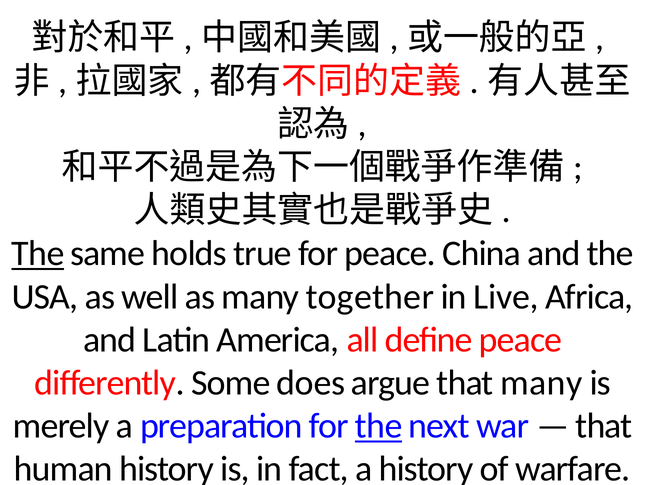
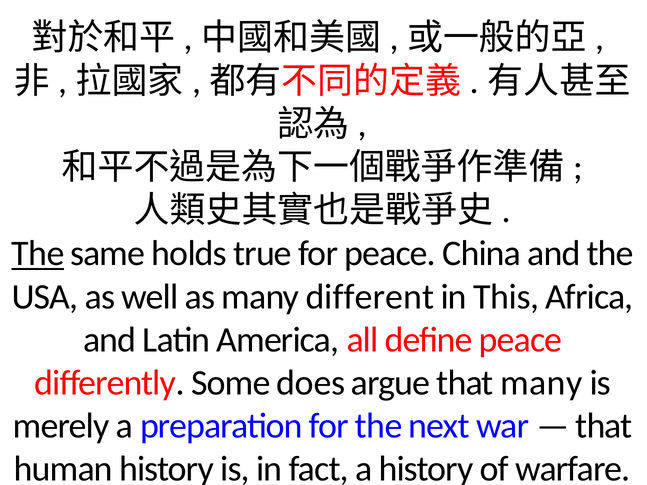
together: together -> different (370, 297)
Live: Live -> This (506, 297)
the underline: present -> none (379, 426)
